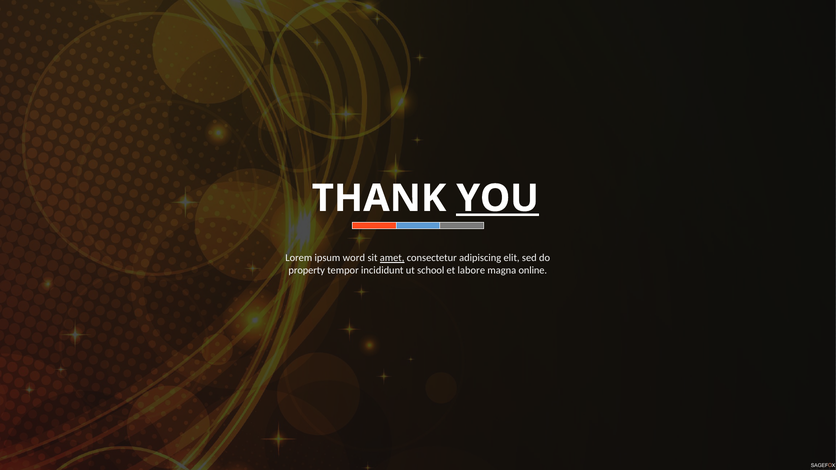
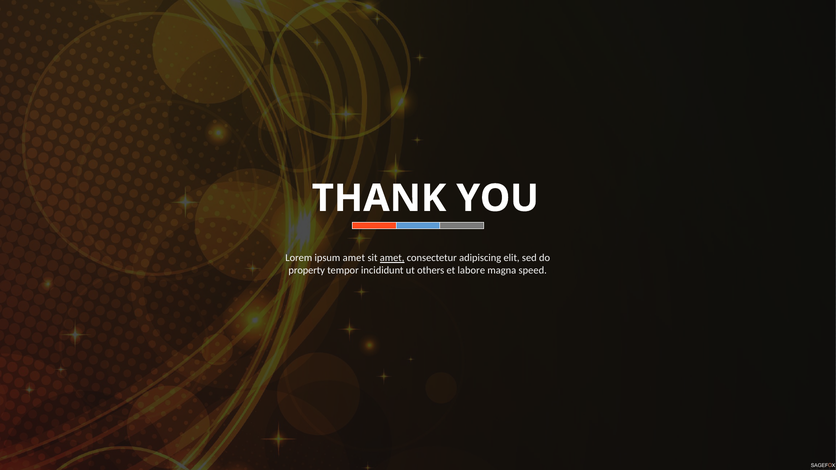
YOU underline: present -> none (498, 198)
ipsum word: word -> amet (354, 258)
school: school -> others (431, 271)
online: online -> speed (533, 271)
